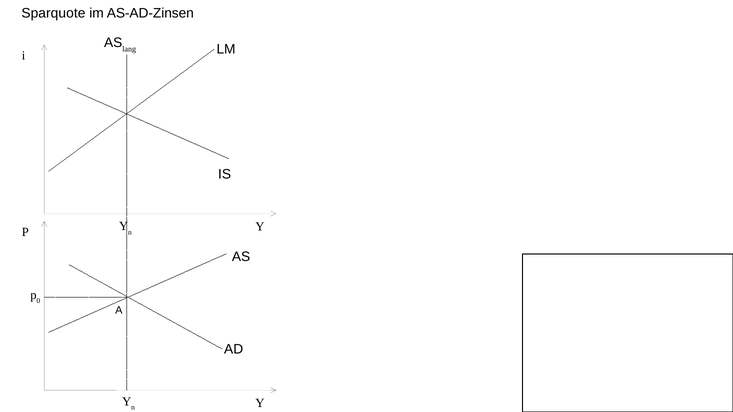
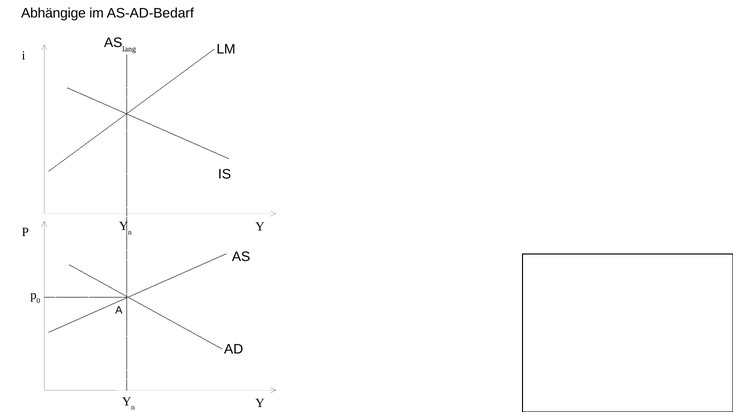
Sparquote: Sparquote -> Abhängige (54, 13)
AS-AD-Zinsen: AS-AD-Zinsen -> AS-AD-Bedarf (150, 13)
